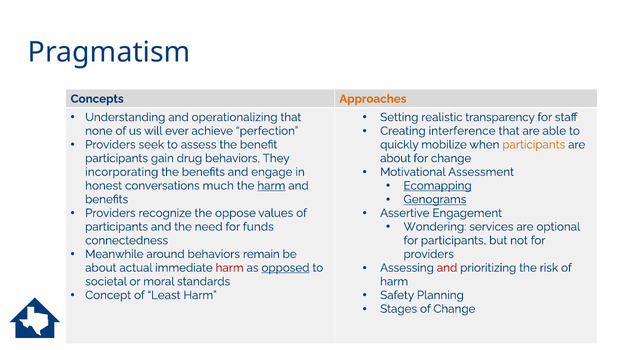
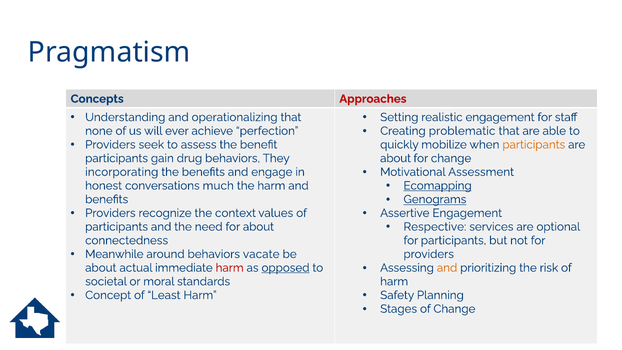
Approaches colour: orange -> red (373, 99)
realistic transparency: transparency -> engagement (500, 117)
interference: interference -> problematic (462, 131)
harm underline: present -> none (271, 186)
oppose: oppose -> context (235, 213)
Wondering: Wondering -> Respective (435, 227)
for funds: funds -> about (258, 227)
remain: remain -> vacate (261, 254)
and colour: red -> orange (447, 268)
